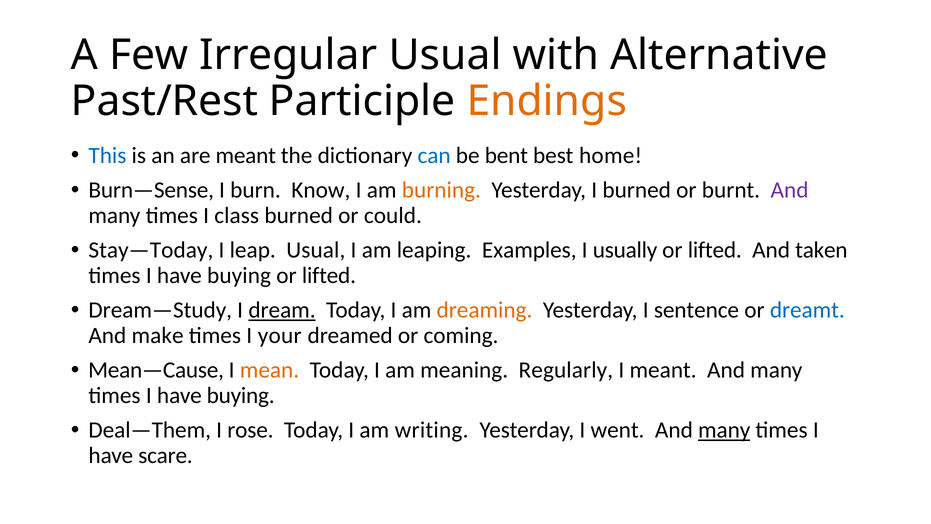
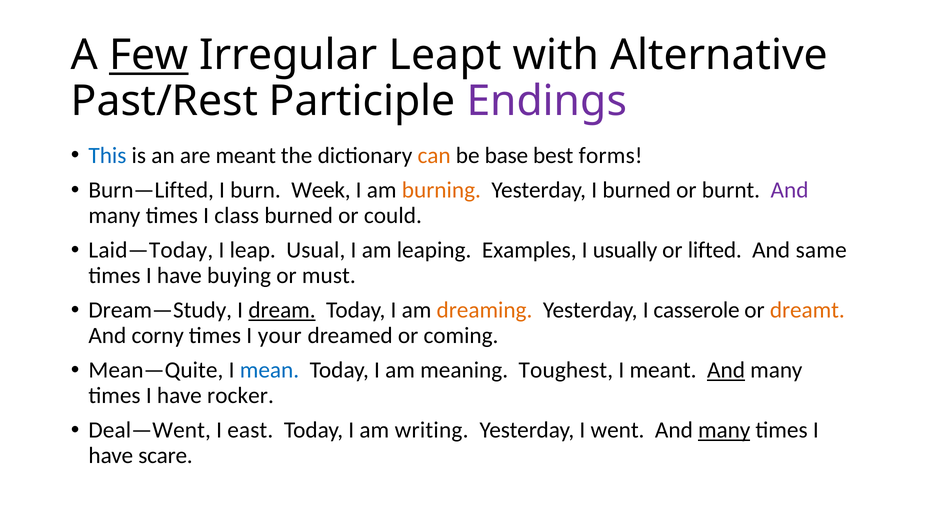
Few underline: none -> present (149, 55)
Irregular Usual: Usual -> Leapt (445, 55)
Endings colour: orange -> purple (547, 101)
can colour: blue -> orange (434, 155)
bent: bent -> base (506, 155)
home: home -> forms (611, 155)
Burn—Sense: Burn—Sense -> Burn—Lifted (151, 190)
Know: Know -> Week (321, 190)
Stay—Today: Stay—Today -> Laid—Today (151, 250)
taken: taken -> same (821, 250)
lifted: lifted -> must (329, 275)
sentence: sentence -> casserole (697, 310)
dreamt colour: blue -> orange (807, 310)
make: make -> corny (158, 335)
Mean—Cause: Mean—Cause -> Mean—Quite (156, 370)
mean colour: orange -> blue (269, 370)
Regularly: Regularly -> Toughest (566, 370)
And underline: none -> present (726, 370)
buying: buying -> rocker (240, 395)
Deal—Them: Deal—Them -> Deal—Went (150, 430)
rose: rose -> east (250, 430)
